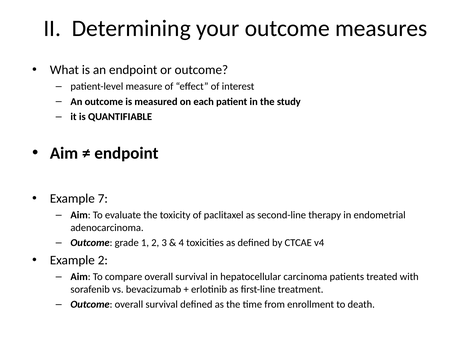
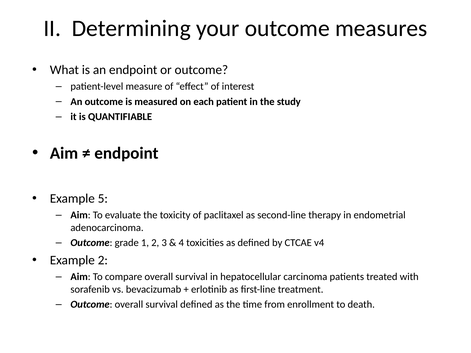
7: 7 -> 5 (103, 199)
